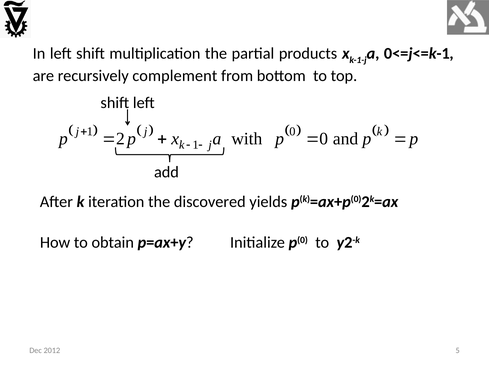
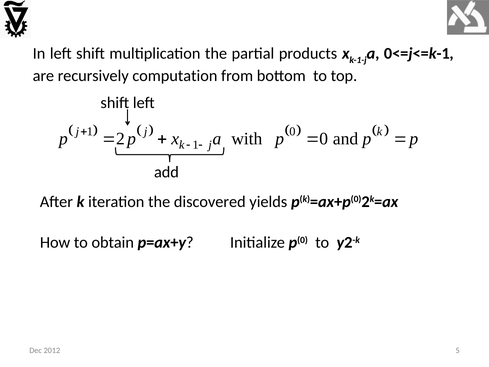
complement: complement -> computation (175, 76)
